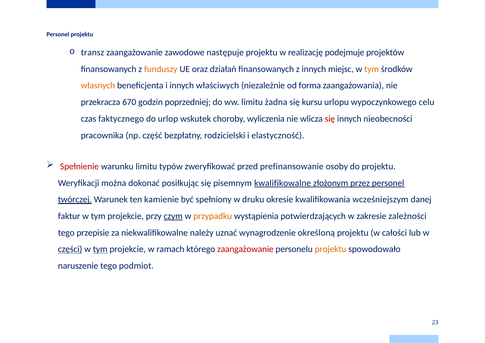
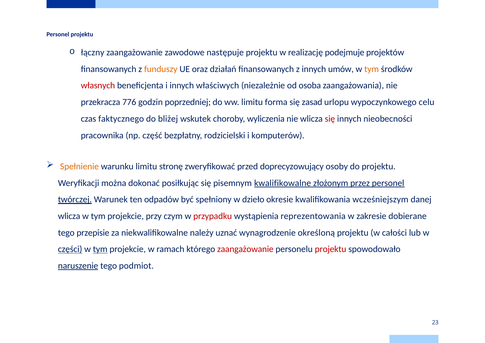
transz: transz -> łączny (93, 52)
miejsc: miejsc -> umów (341, 69)
własnych colour: orange -> red (98, 86)
forma: forma -> osoba (310, 86)
670: 670 -> 776 (129, 102)
żadna: żadna -> forma (276, 102)
kursu: kursu -> zasad (312, 102)
urlop: urlop -> bliżej (168, 119)
elastyczność: elastyczność -> komputerów (278, 135)
Spełnienie colour: red -> orange (79, 166)
typów: typów -> stronę (171, 166)
prefinansowanie: prefinansowanie -> doprecyzowujący (292, 166)
kamienie: kamienie -> odpadów (162, 200)
druku: druku -> dzieło (253, 200)
faktur: faktur -> wlicza (69, 216)
czym underline: present -> none (173, 216)
przypadku colour: orange -> red (213, 216)
potwierdzających: potwierdzających -> reprezentowania (313, 216)
zależności: zależności -> dobierane (408, 216)
projektu colour: orange -> red (331, 249)
naruszenie underline: none -> present (78, 266)
